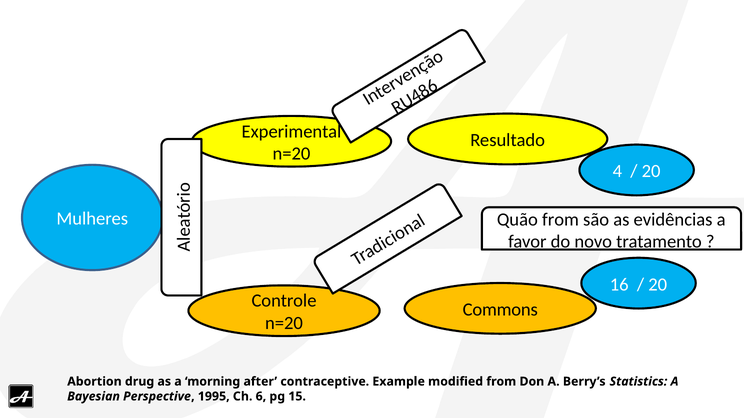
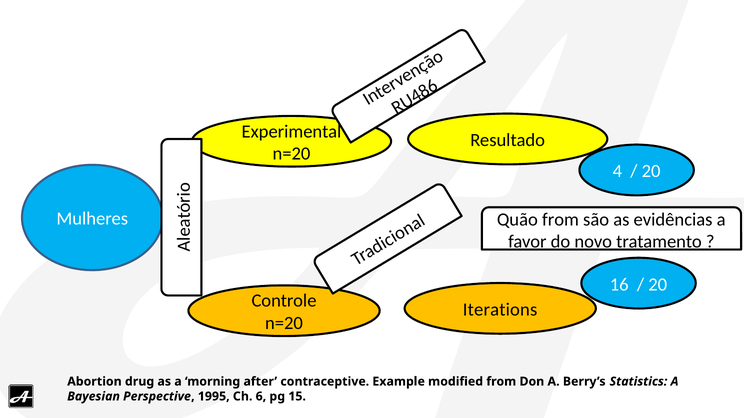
Commons: Commons -> Iterations (500, 310)
